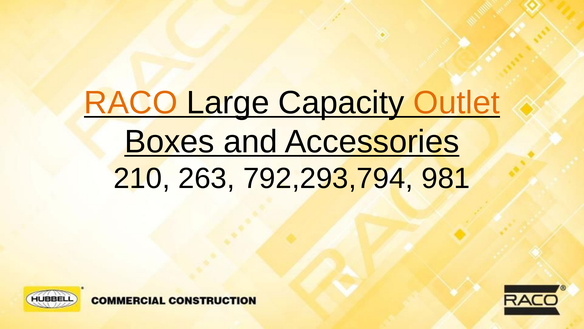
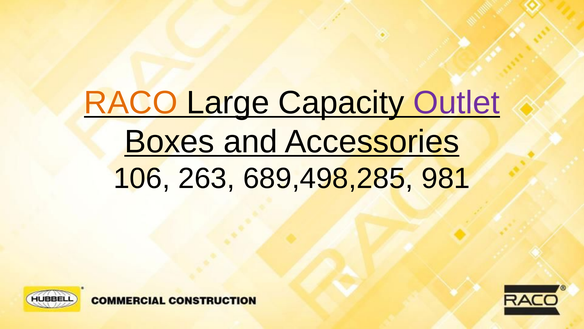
Outlet colour: orange -> purple (457, 103)
210: 210 -> 106 (142, 178)
792,293,794: 792,293,794 -> 689,498,285 (328, 178)
